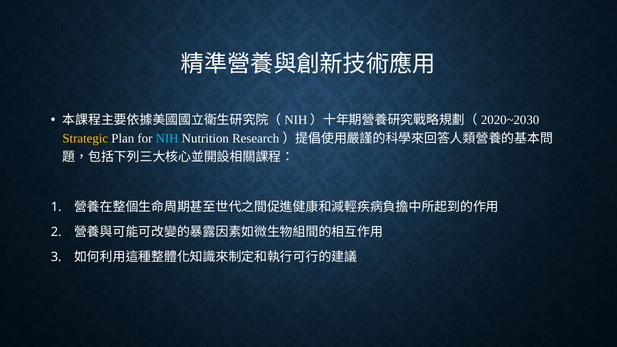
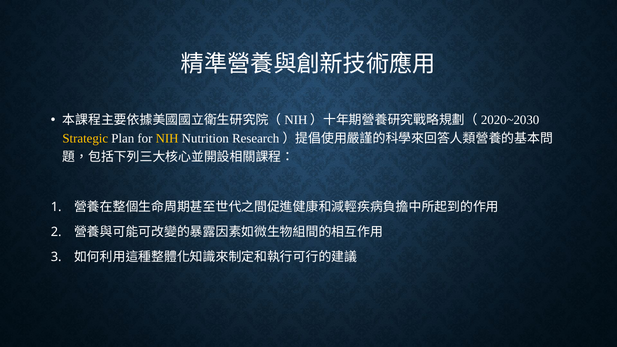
NIH colour: light blue -> yellow (167, 139)
